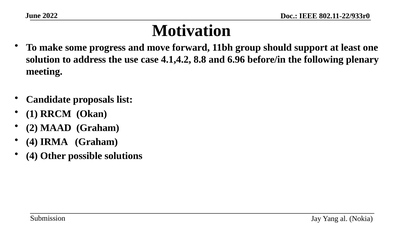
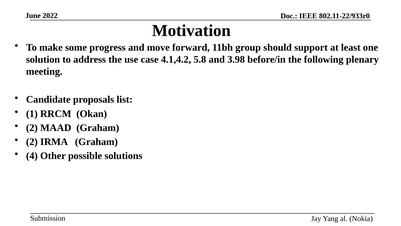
8.8: 8.8 -> 5.8 (200, 59)
6.96: 6.96 -> 3.98 (236, 59)
4: 4 -> 2 (32, 142)
